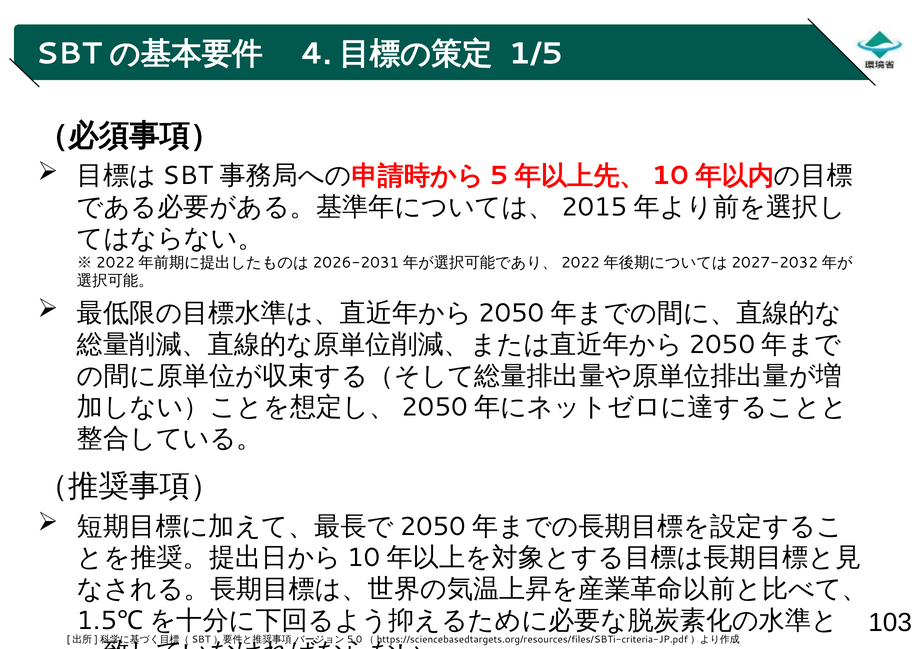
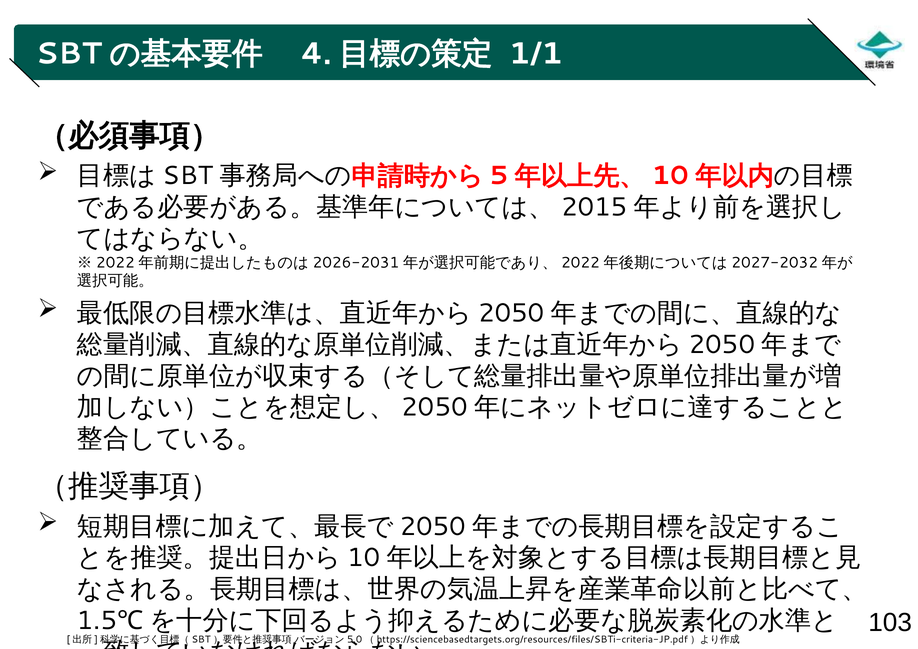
1/5: 1/5 -> 1/1 (536, 54)
